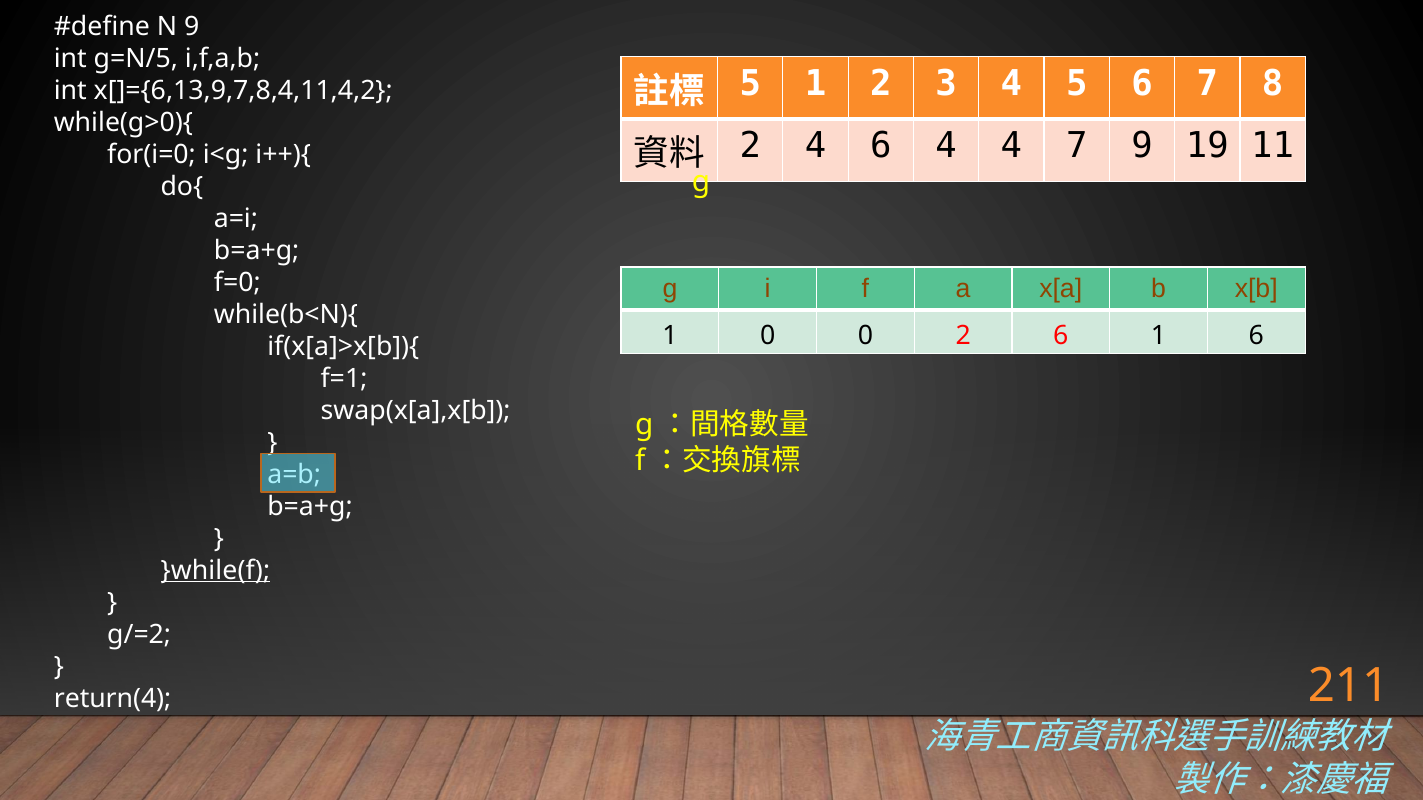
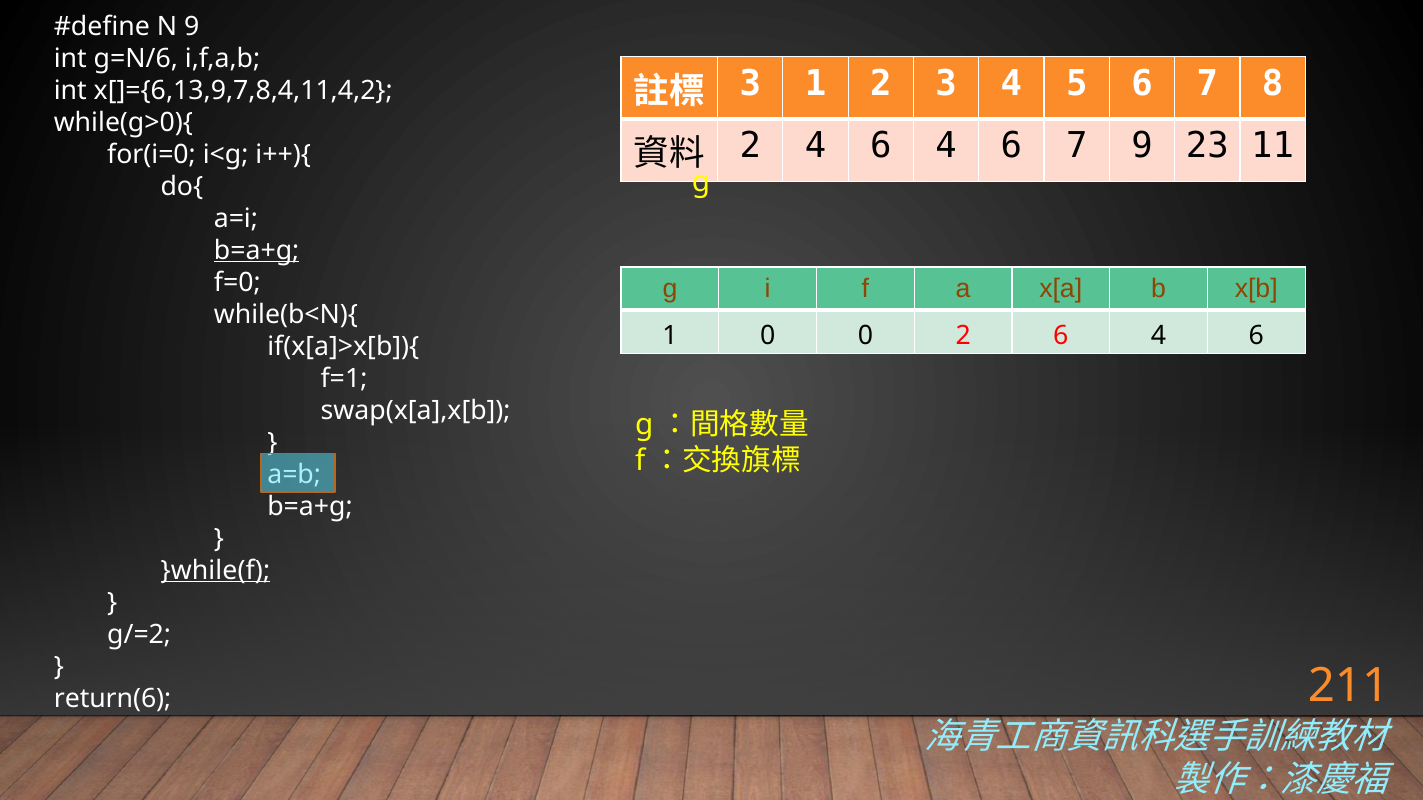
g=N/5: g=N/5 -> g=N/6 (136, 58)
5: 5 -> 3 (750, 84)
4 6 4 4: 4 -> 6 (1011, 146)
19: 19 -> 23 (1207, 146)
b=a+g underline: none -> present (257, 250)
2 6 1: 1 -> 4 (1159, 335)
return(4: return(4 -> return(6 (113, 699)
